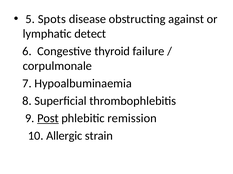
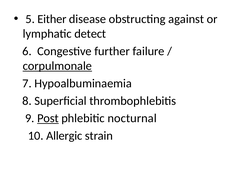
Spots: Spots -> Either (52, 19)
thyroid: thyroid -> further (112, 51)
corpulmonale underline: none -> present (57, 66)
remission: remission -> nocturnal (132, 119)
